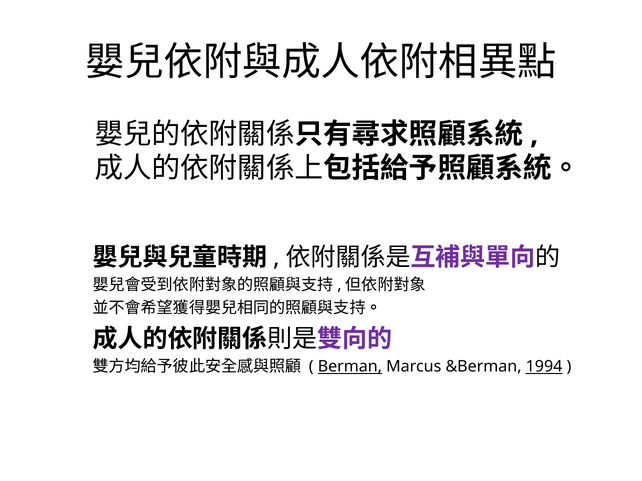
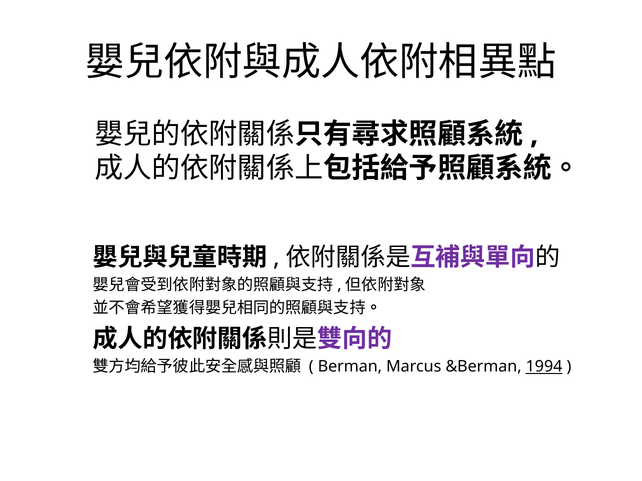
Berman underline: present -> none (350, 367)
